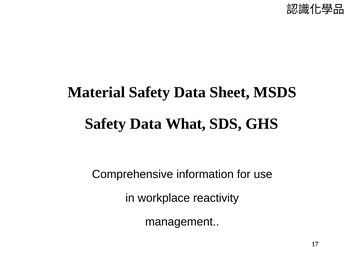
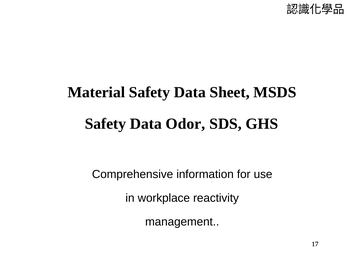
What: What -> Odor (185, 124)
